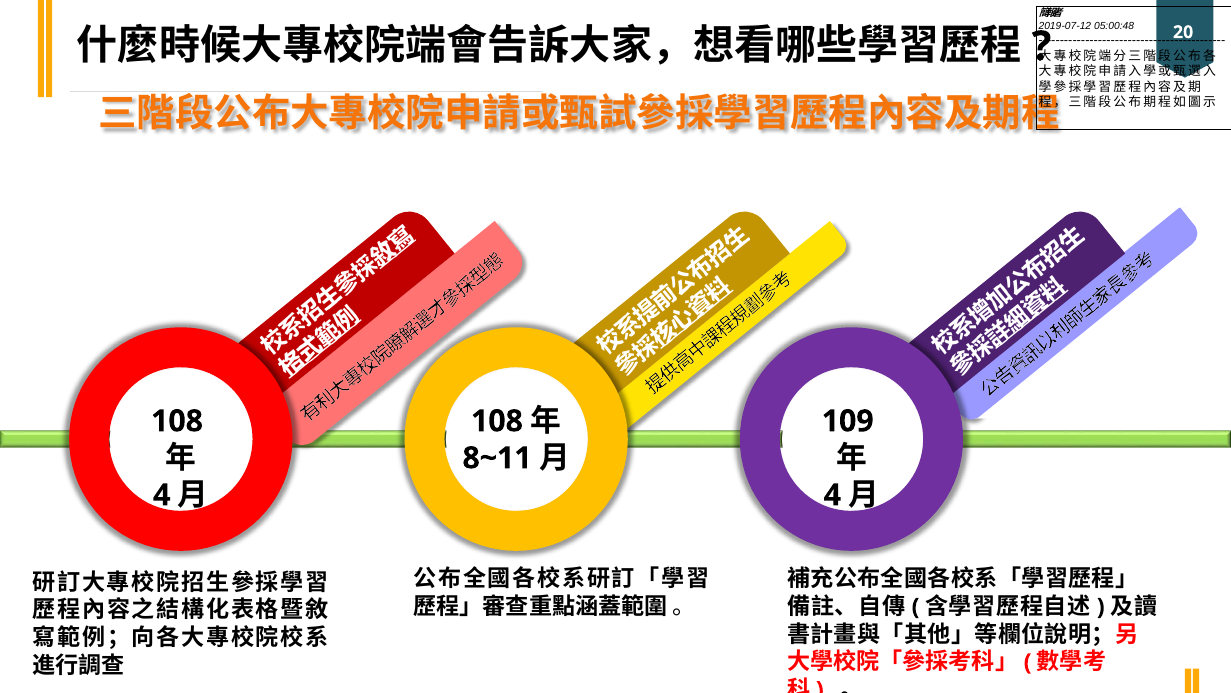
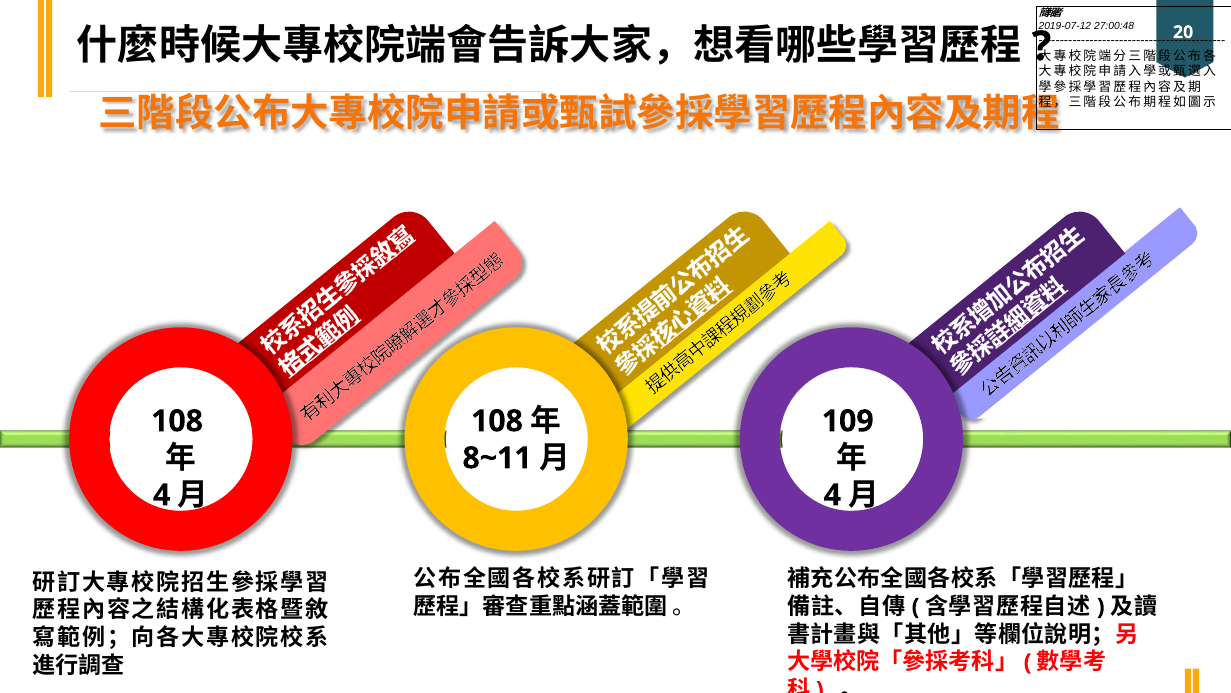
05:00:48: 05:00:48 -> 27:00:48 (1114, 26)
